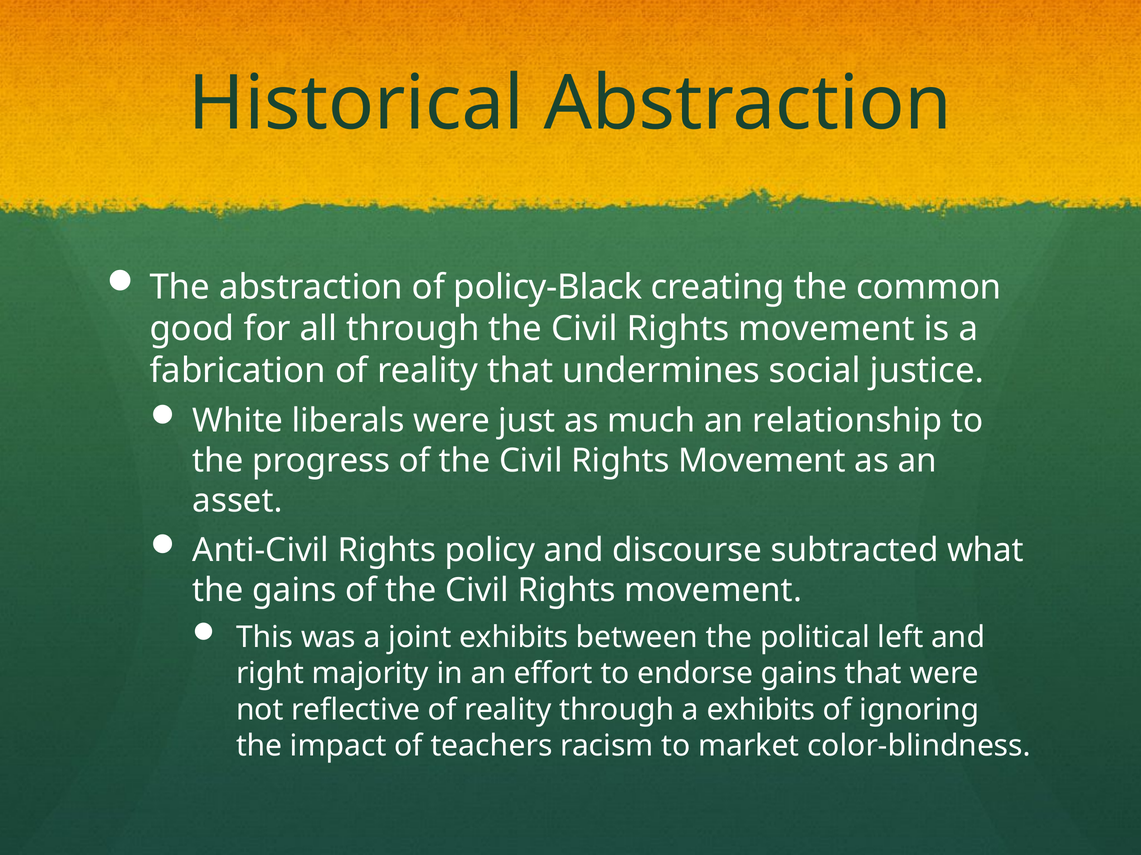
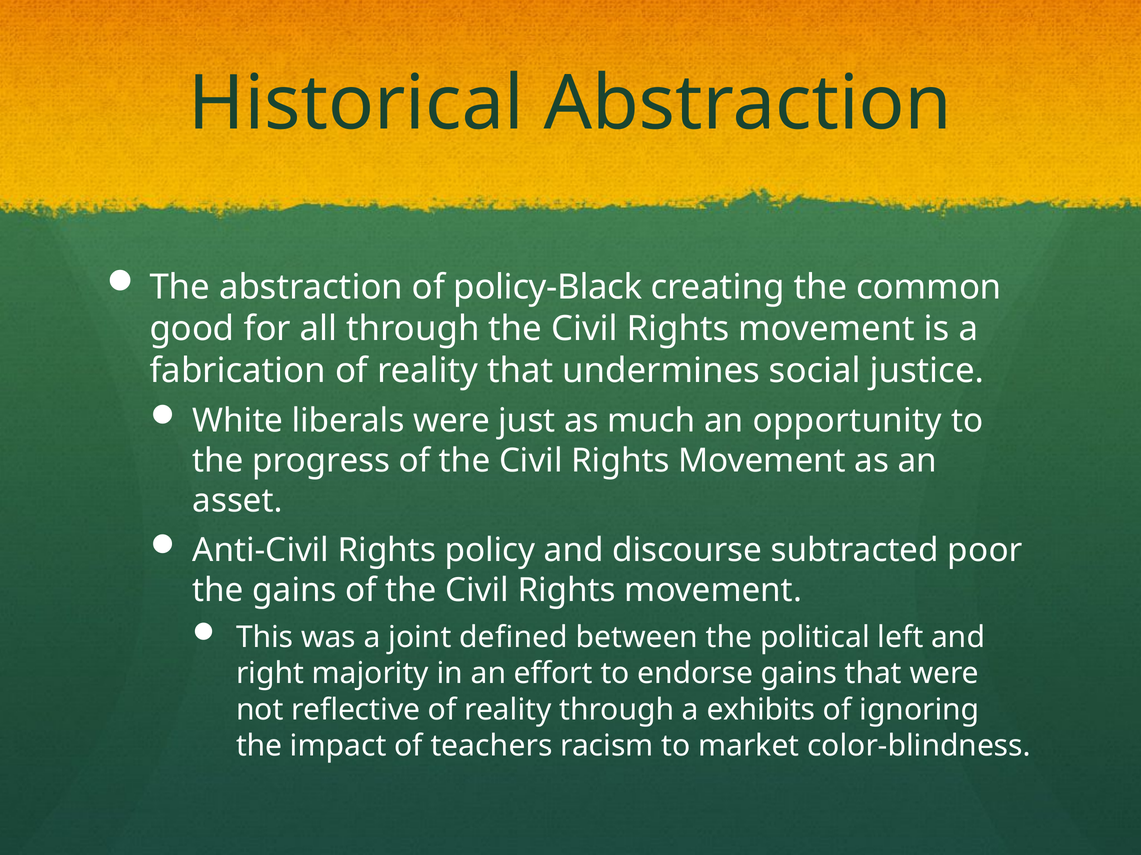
relationship: relationship -> opportunity (847, 421)
what: what -> poor (985, 551)
joint exhibits: exhibits -> defined (514, 638)
